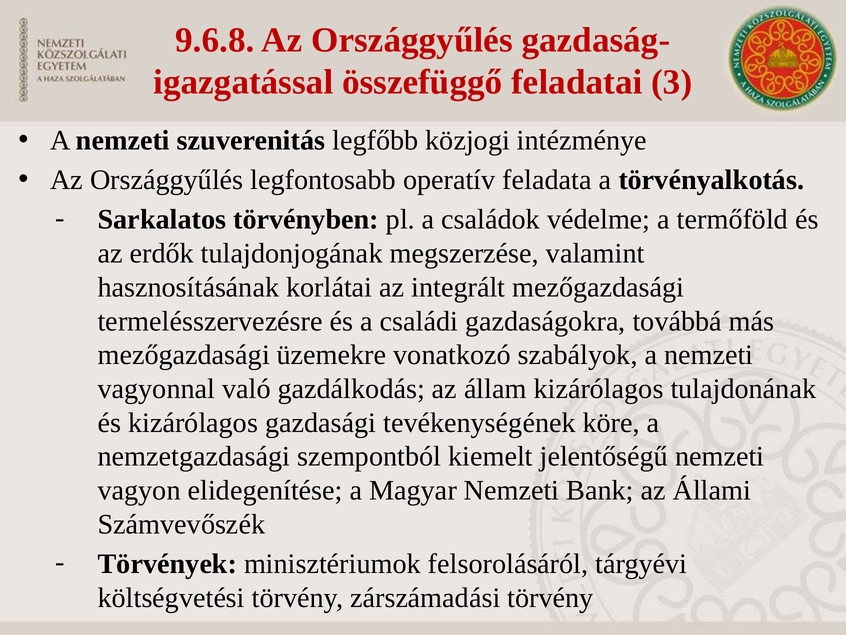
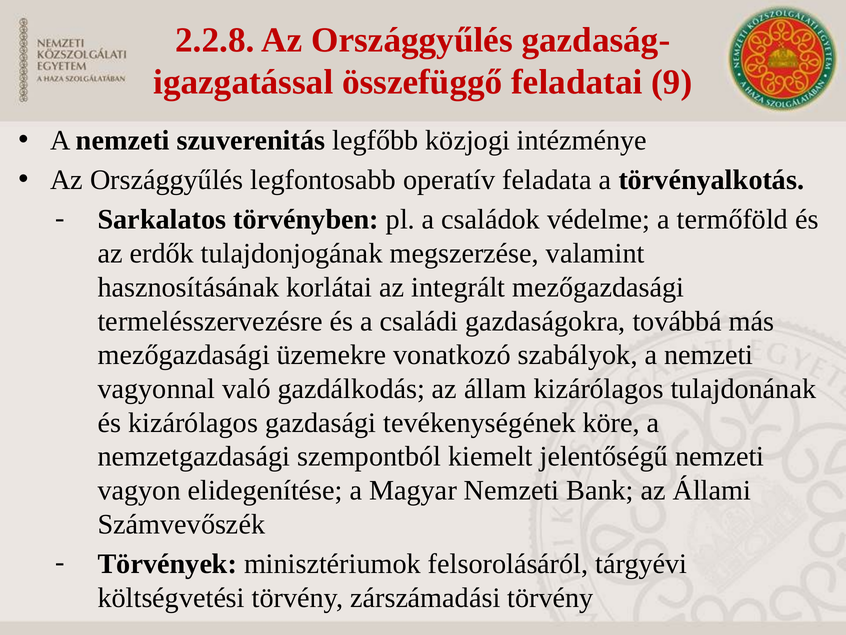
9.6.8: 9.6.8 -> 2.2.8 (215, 40)
3: 3 -> 9 (672, 82)
